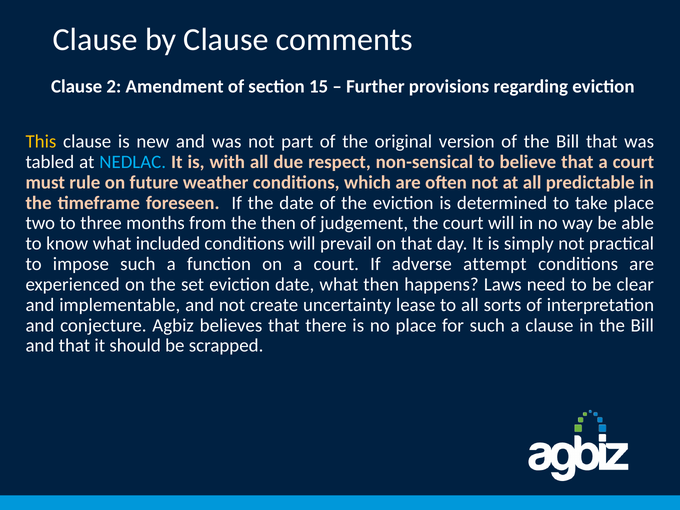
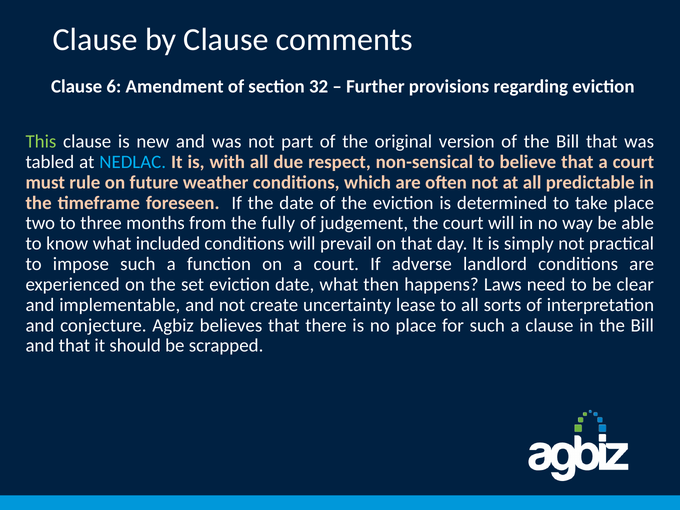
2: 2 -> 6 (114, 86)
15: 15 -> 32 (319, 86)
This colour: yellow -> light green (41, 141)
the then: then -> fully (278, 223)
attempt: attempt -> landlord (495, 264)
